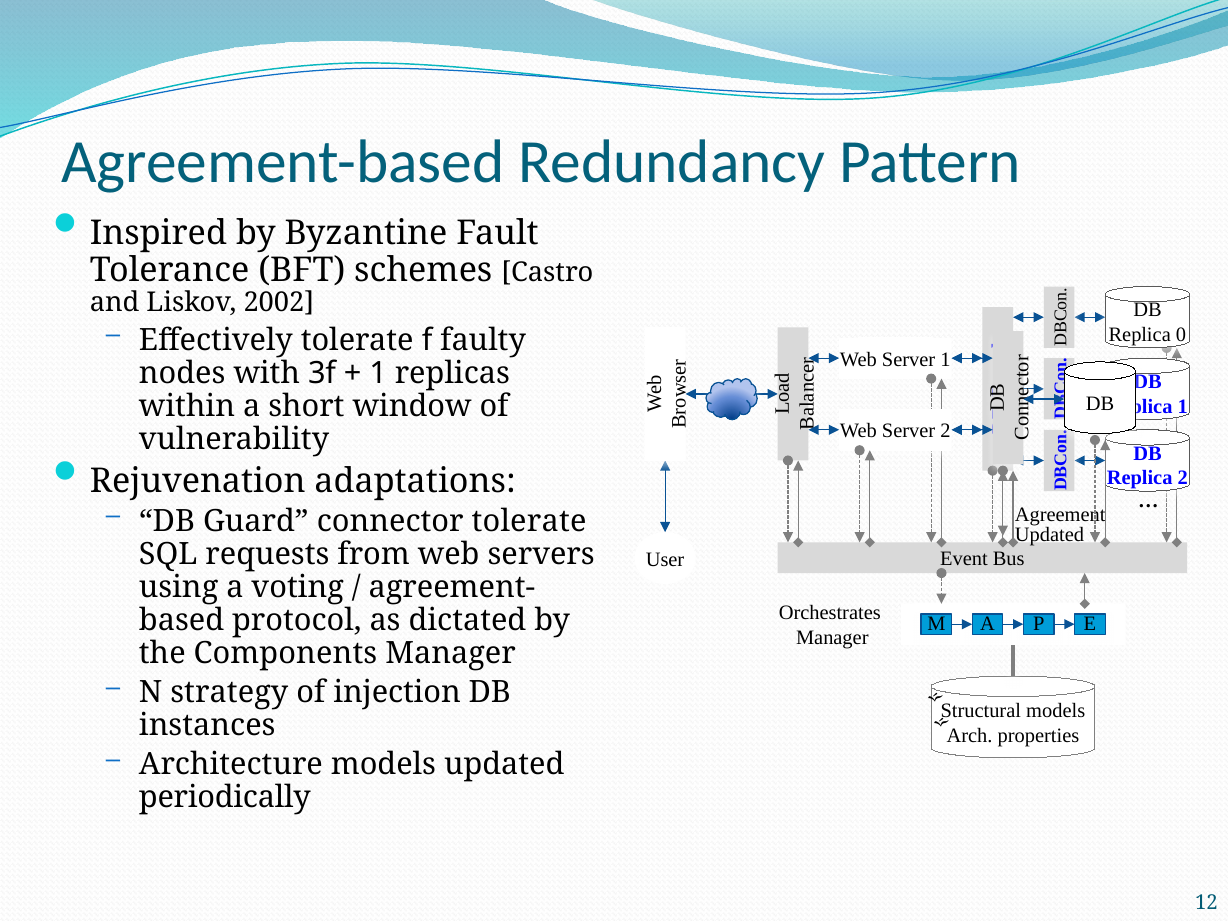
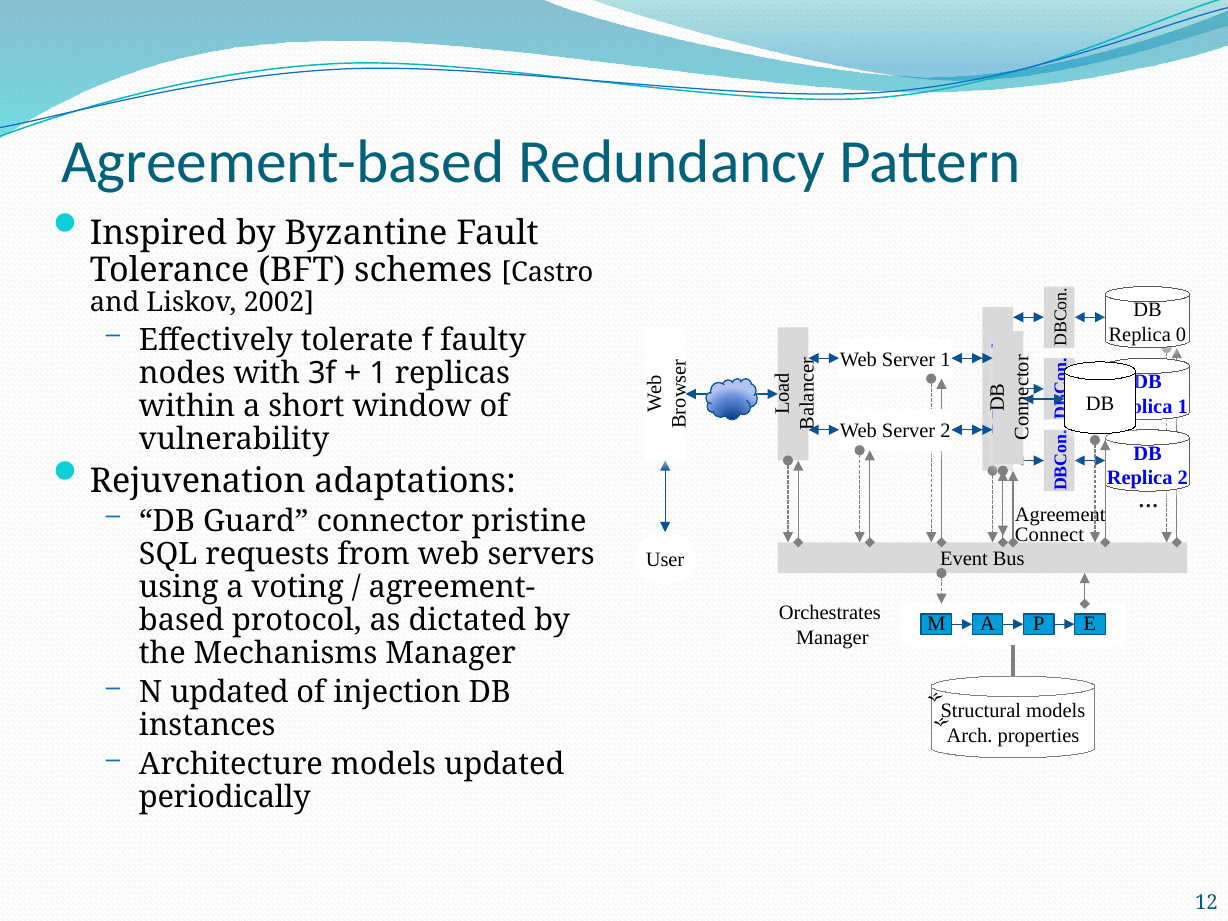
connector tolerate: tolerate -> pristine (529, 521)
Updated: Updated -> Connect (1049, 534)
Components: Components -> Mechanisms (285, 654)
N strategy: strategy -> updated (229, 692)
